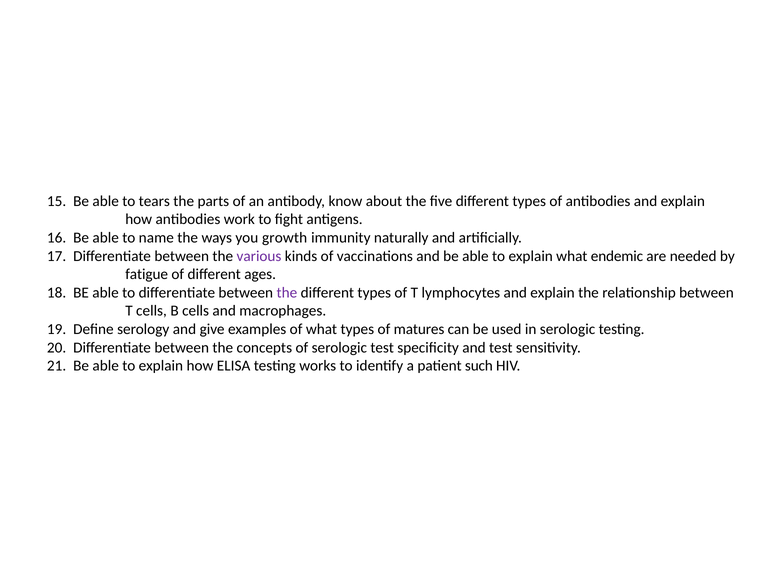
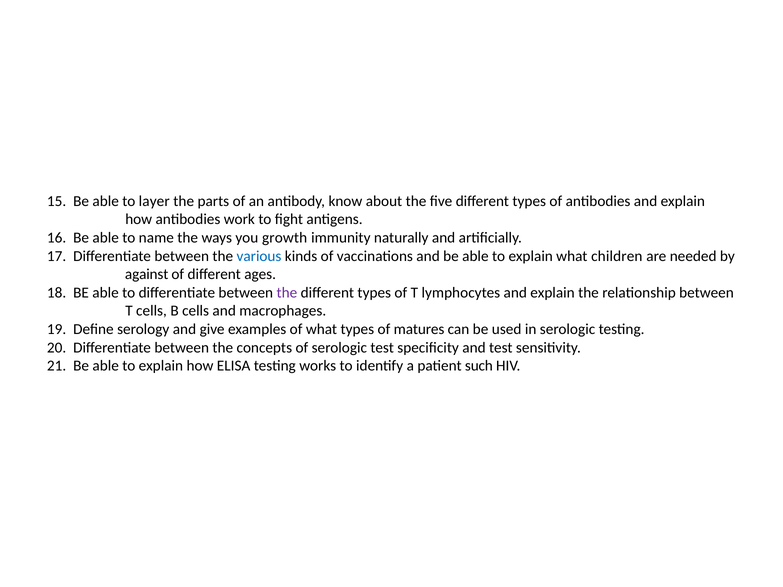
tears: tears -> layer (154, 201)
various colour: purple -> blue (259, 256)
endemic: endemic -> children (617, 256)
fatigue: fatigue -> against (147, 274)
